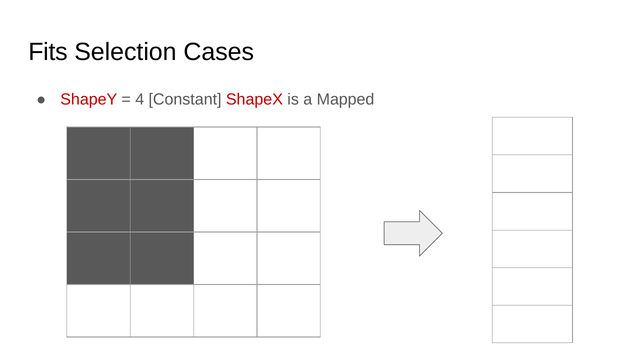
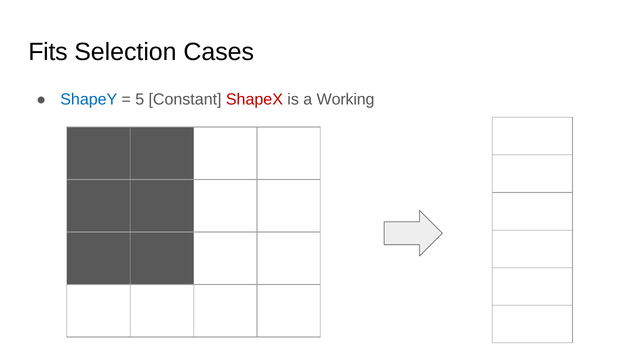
ShapeY colour: red -> blue (89, 99)
4: 4 -> 5 (140, 99)
Mapped: Mapped -> Working (346, 99)
